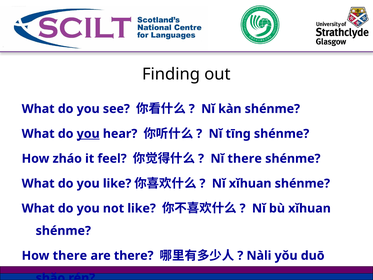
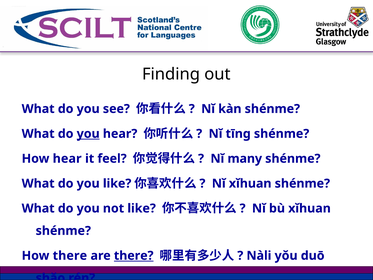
How zháo: zháo -> hear (67, 158)
Nĭ there: there -> many (245, 158)
there underline: none -> present (134, 255)
